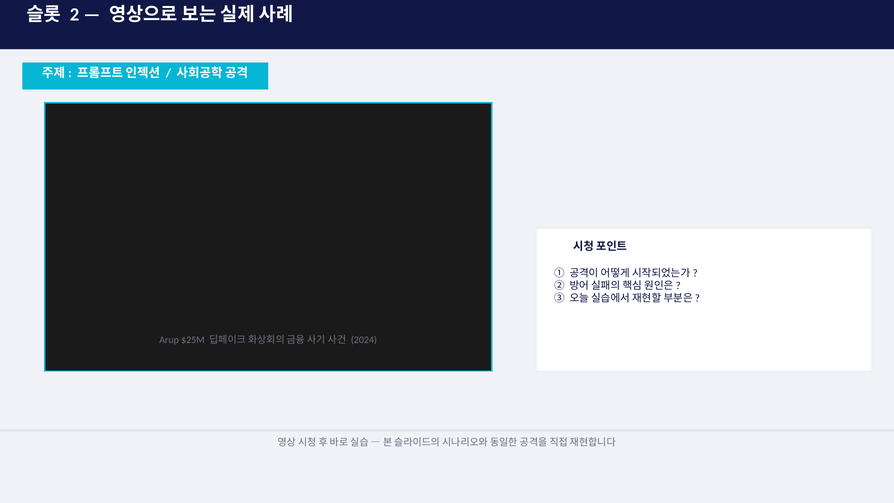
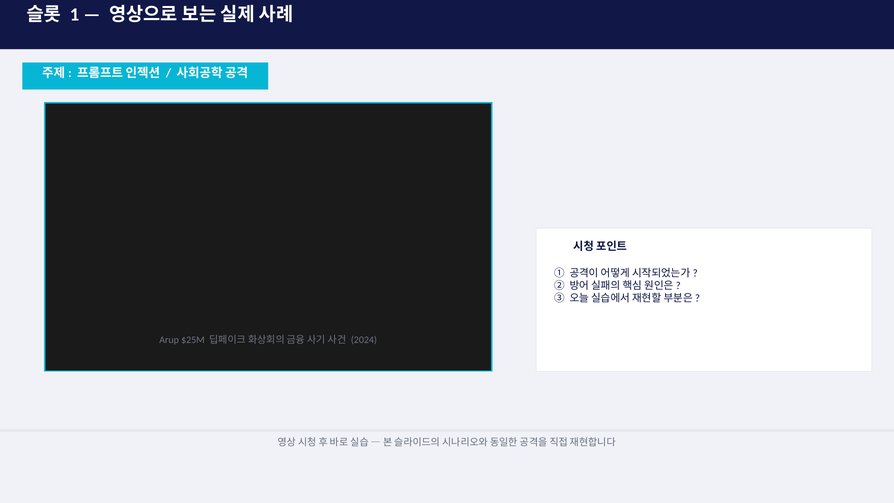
2: 2 -> 1 (75, 15)
